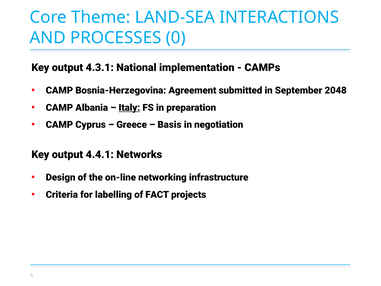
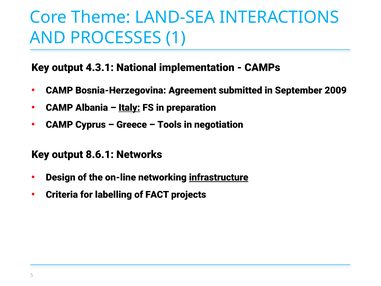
0: 0 -> 1 (176, 38)
2048: 2048 -> 2009 (336, 90)
Basis: Basis -> Tools (170, 125)
4.4.1: 4.4.1 -> 8.6.1 (100, 155)
infrastructure underline: none -> present (219, 177)
